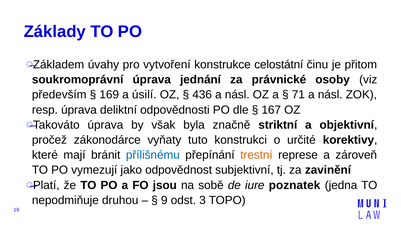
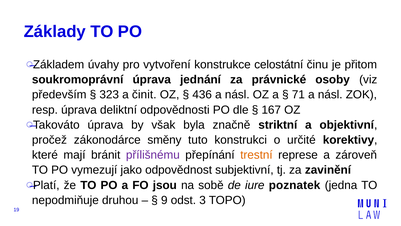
169: 169 -> 323 (109, 95)
úsilí: úsilí -> činit (144, 95)
vyňaty: vyňaty -> směny (164, 140)
přílišnému colour: blue -> purple (153, 155)
